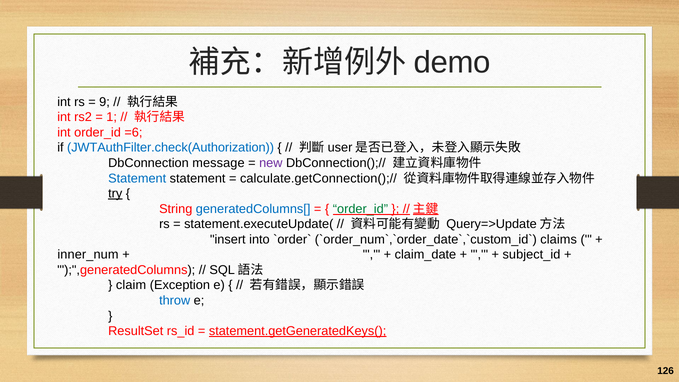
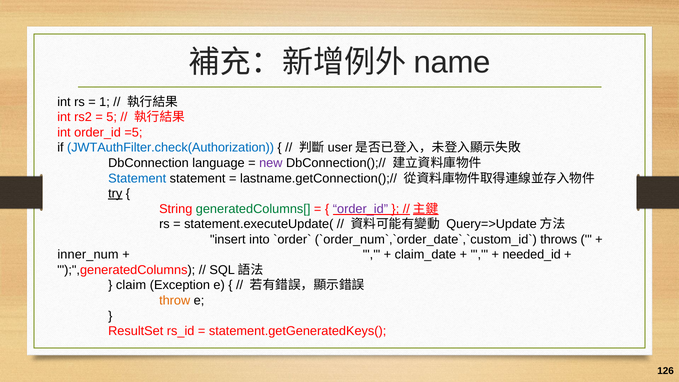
demo: demo -> name (452, 62)
9: 9 -> 1 (105, 102)
1: 1 -> 5 (112, 117)
=6: =6 -> =5 (133, 132)
message: message -> language (218, 163)
calculate.getConnection();//: calculate.getConnection();// -> lastname.getConnection();// (318, 178)
generatedColumns[ colour: blue -> green (253, 209)
order_id colour: green -> purple (360, 209)
claims: claims -> throws (559, 239)
subject_id: subject_id -> needed_id (532, 255)
throw colour: blue -> orange (175, 301)
statement.getGeneratedKeys( underline: present -> none (298, 331)
